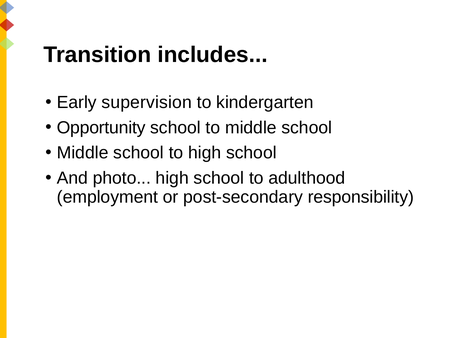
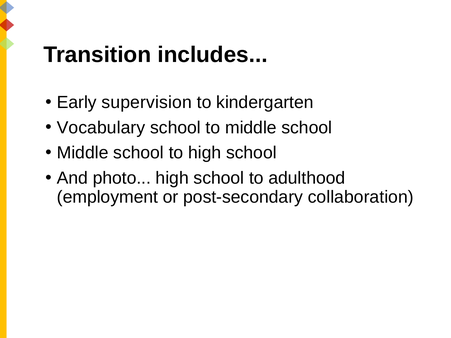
Opportunity: Opportunity -> Vocabulary (101, 128)
responsibility: responsibility -> collaboration (361, 197)
